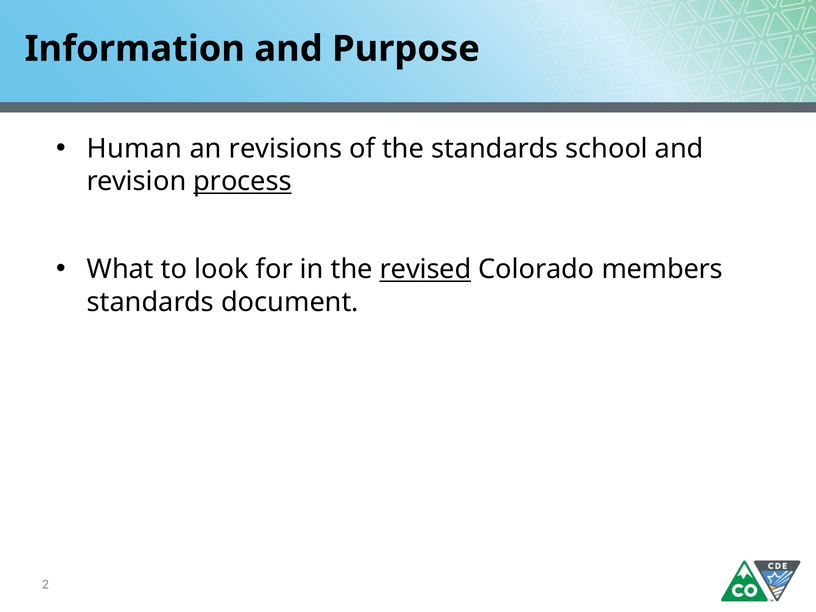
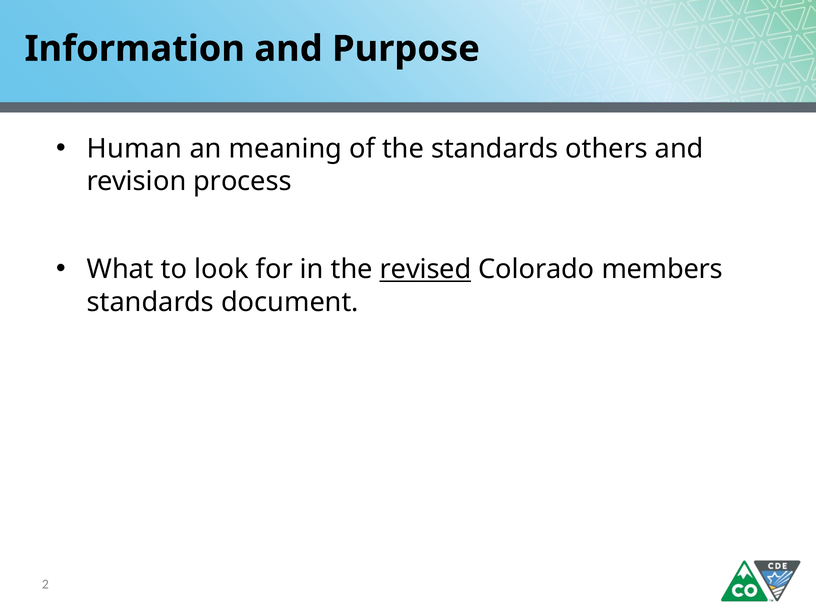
revisions: revisions -> meaning (285, 149)
school: school -> others (607, 149)
process underline: present -> none (243, 181)
